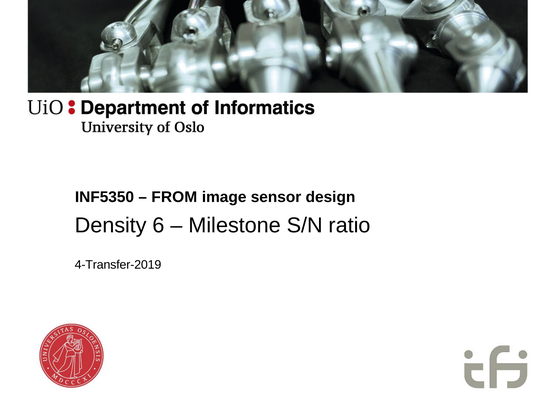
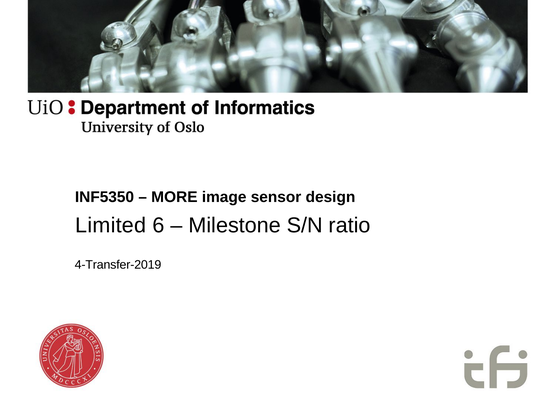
FROM: FROM -> MORE (174, 197)
Density: Density -> Limited (111, 225)
